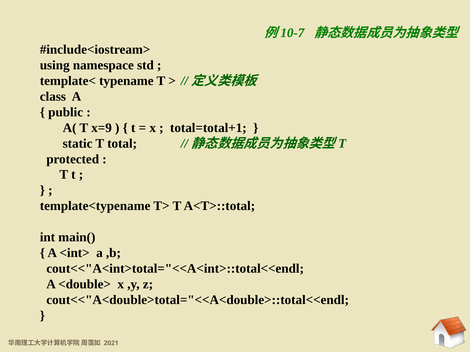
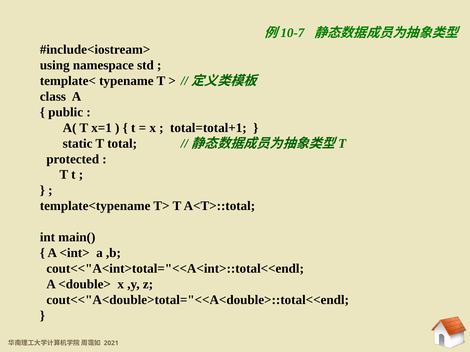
x=9: x=9 -> x=1 (102, 128)
